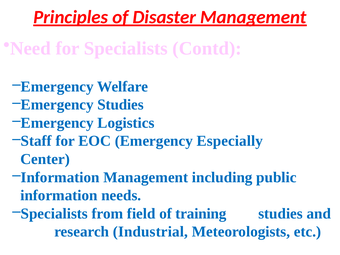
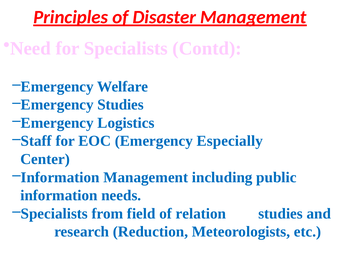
training: training -> relation (201, 214)
Industrial: Industrial -> Reduction (150, 232)
